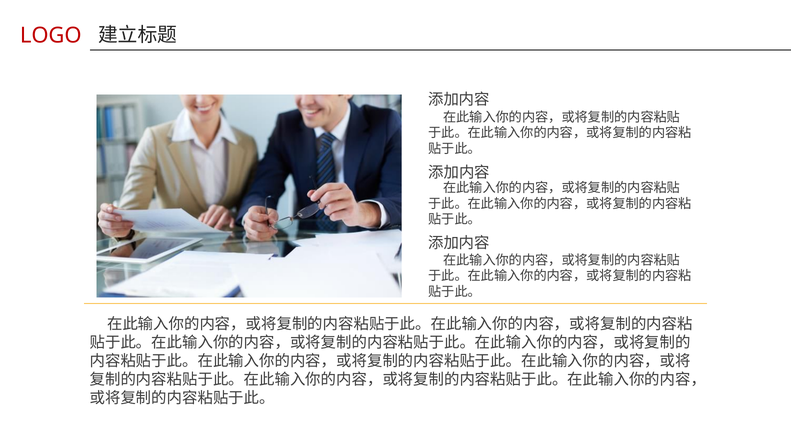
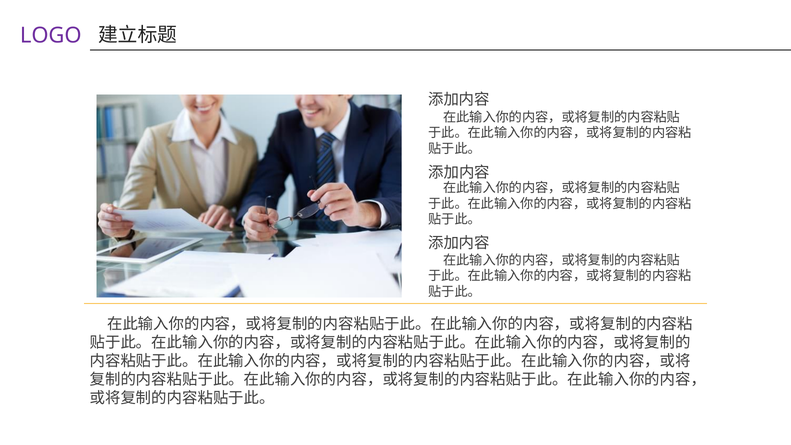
LOGO colour: red -> purple (51, 36)
